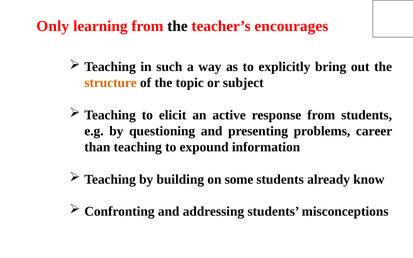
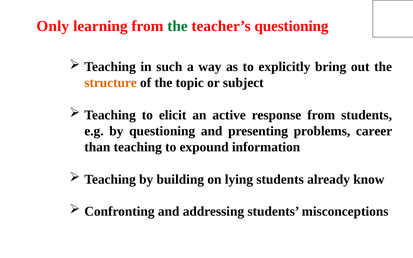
the colour: black -> green (177, 26)
teacher’s encourages: encourages -> questioning (291, 26)
some: some -> lying (239, 179)
